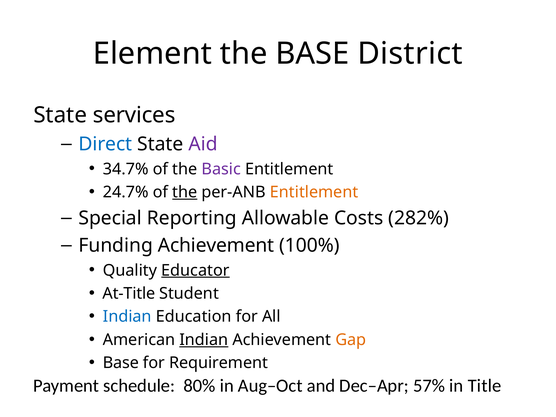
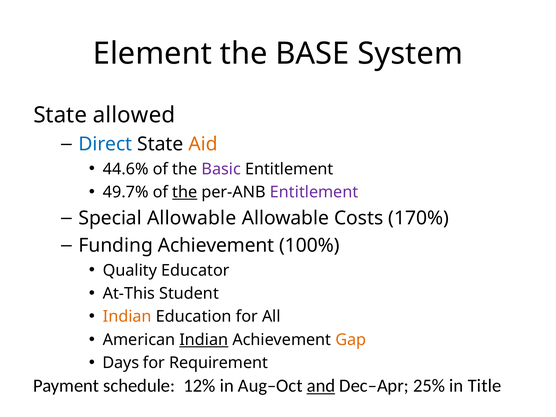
District: District -> System (410, 54)
services: services -> allowed (134, 115)
Aid colour: purple -> orange (203, 144)
34.7%: 34.7% -> 44.6% (126, 169)
24.7%: 24.7% -> 49.7% (126, 192)
Entitlement colour: orange -> purple (314, 192)
Special Reporting: Reporting -> Allowable (192, 218)
282%: 282% -> 170% (419, 218)
Educator underline: present -> none (195, 270)
At-Title: At-Title -> At-This (129, 293)
Indian colour: blue -> orange (127, 317)
Base: Base -> Days (121, 363)
80%: 80% -> 12% (200, 386)
and underline: none -> present (321, 386)
57%: 57% -> 25% (429, 386)
